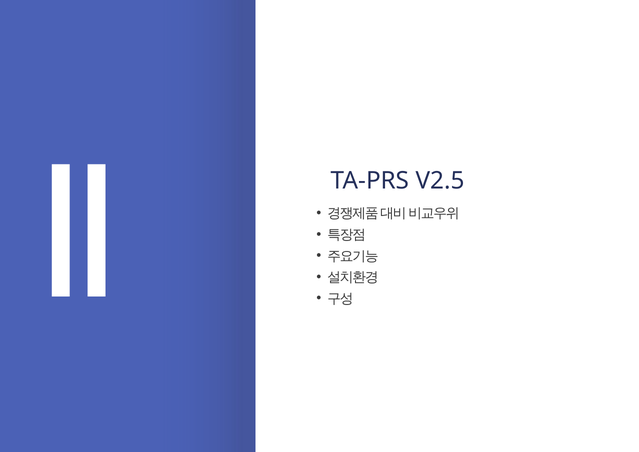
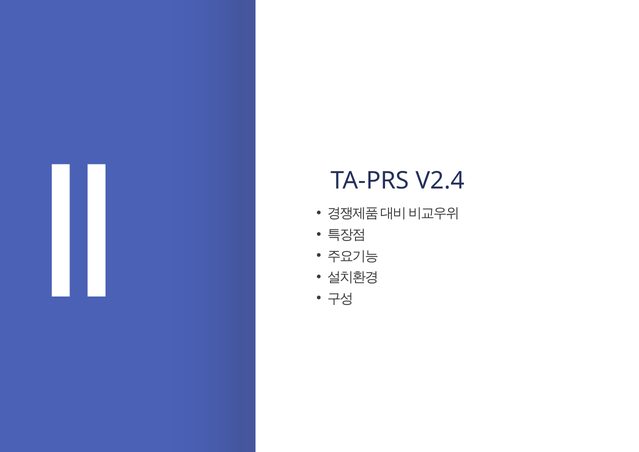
V2.5: V2.5 -> V2.4 (440, 181)
